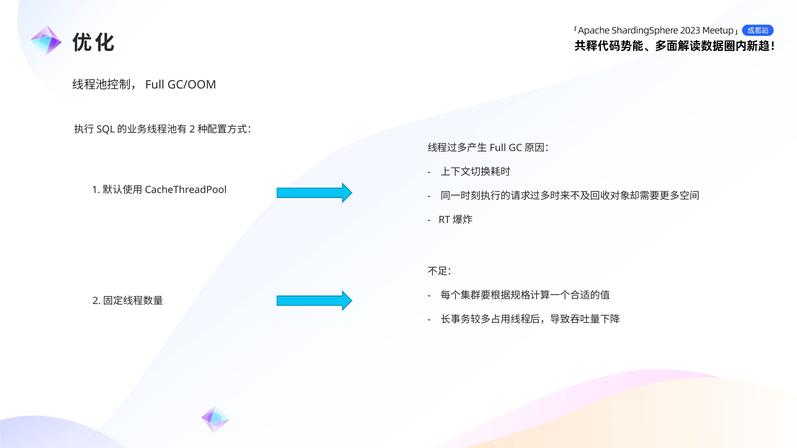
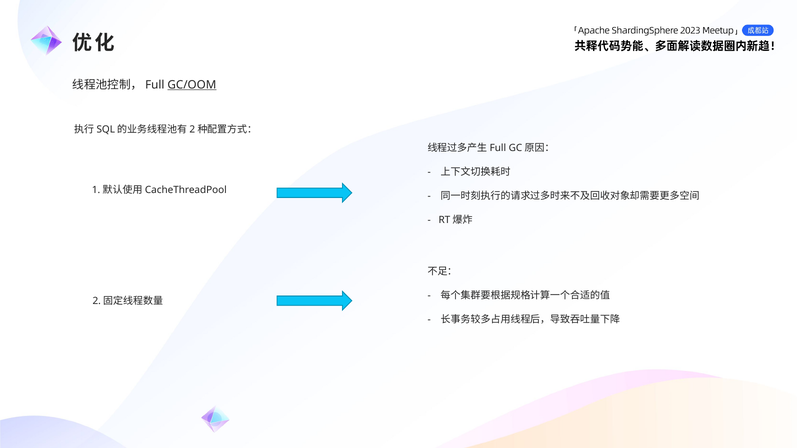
GC/OOM underline: none -> present (192, 85)
